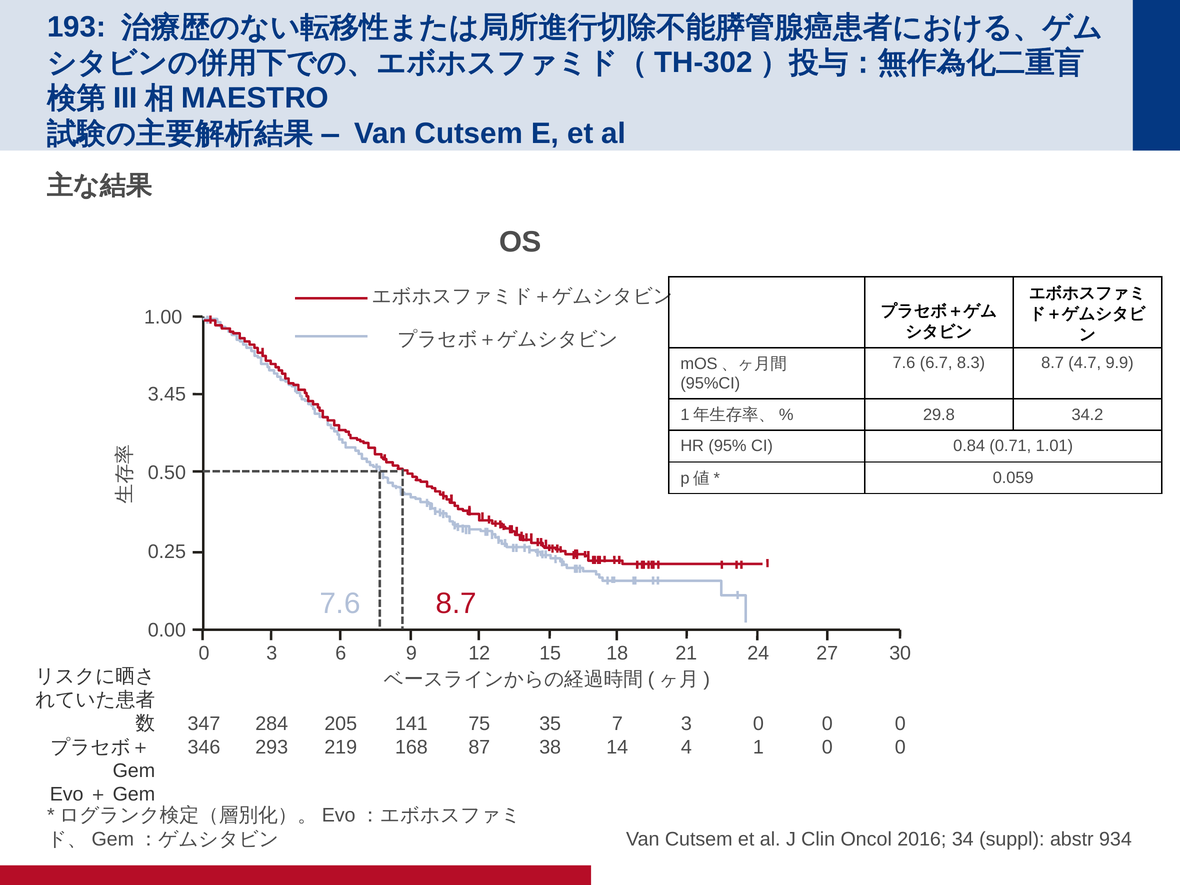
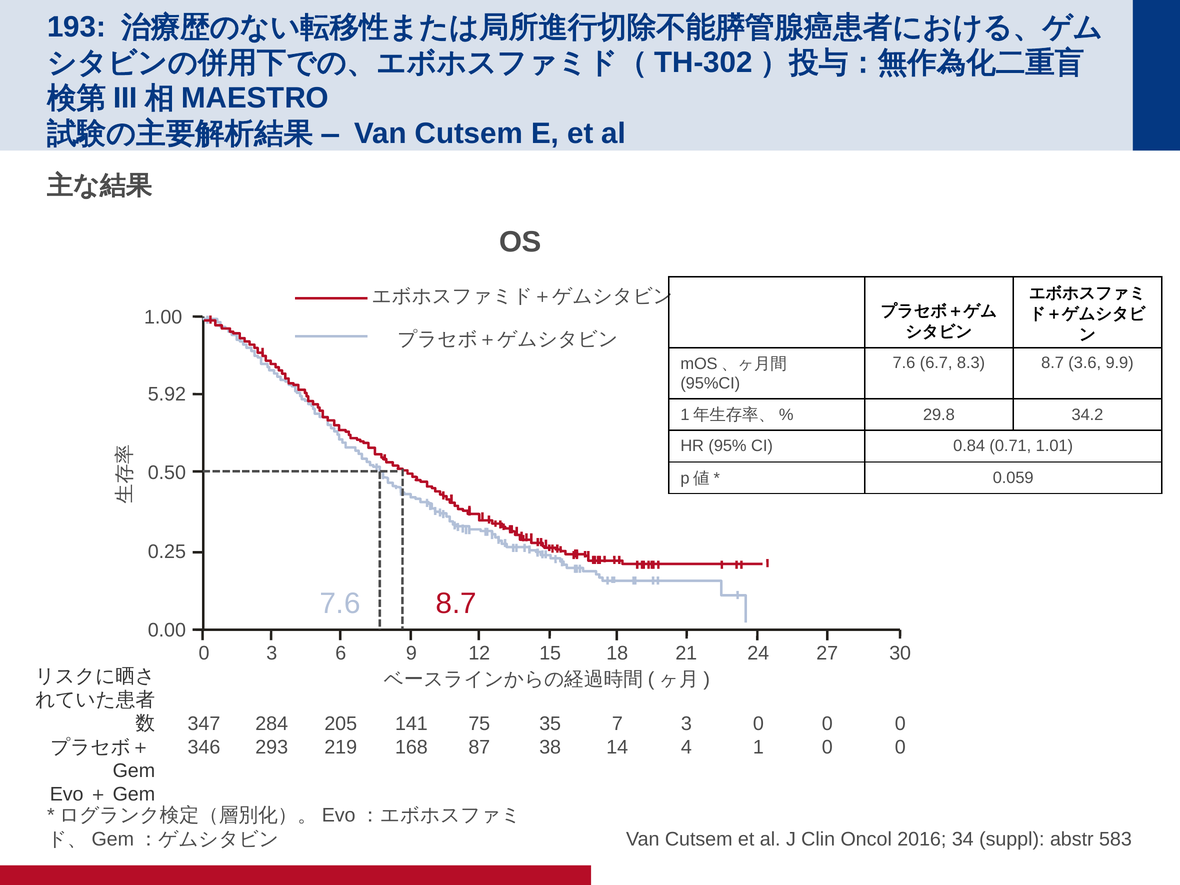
4.7: 4.7 -> 3.6 (1085, 363)
3.45: 3.45 -> 5.92 (167, 394)
934: 934 -> 583 (1115, 839)
